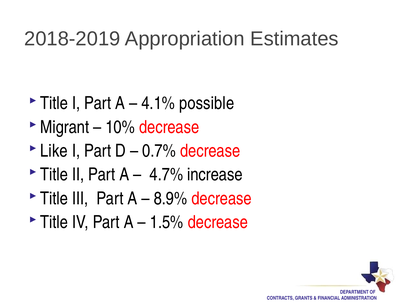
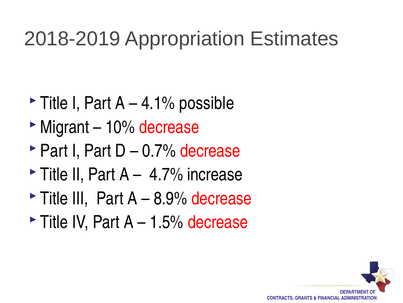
Like: Like -> Part (54, 150)
